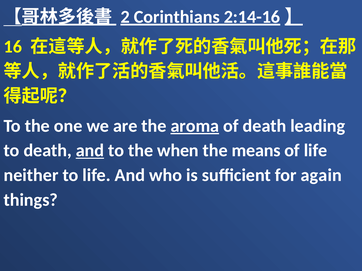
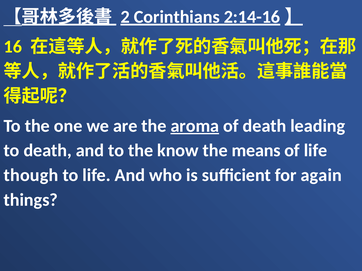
and underline: present -> none (90, 151)
when: when -> know (178, 151)
neither: neither -> though (31, 176)
